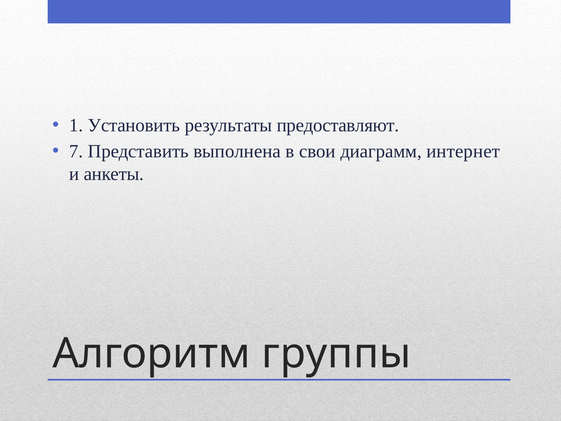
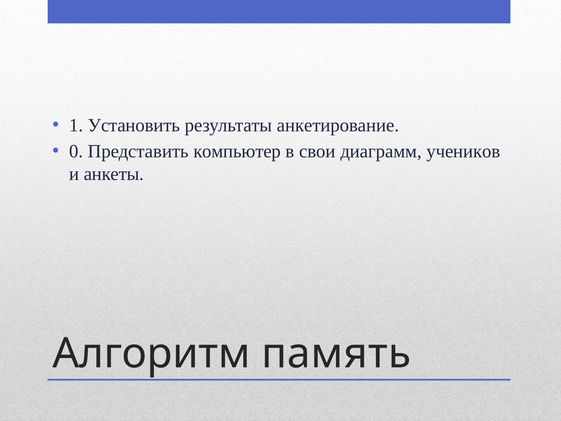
предоставляют: предоставляют -> анкетирование (338, 125)
7: 7 -> 0 (76, 151)
выполнена: выполнена -> компьютер (237, 151)
интернет: интернет -> учеников (463, 151)
группы: группы -> память (336, 354)
